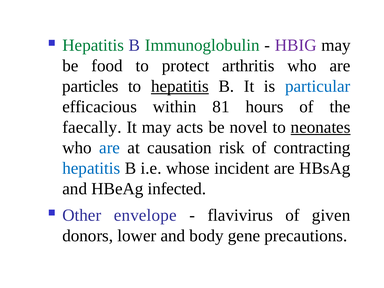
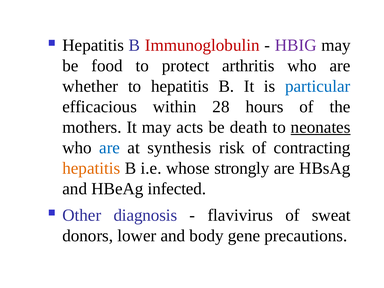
Hepatitis colour: green -> black (93, 45)
Immunoglobulin colour: green -> red (202, 45)
particles: particles -> whether (90, 86)
hepatitis underline: present -> none (180, 86)
81: 81 -> 28 (221, 107)
faecally: faecally -> mothers (92, 127)
novel: novel -> death (249, 127)
causation: causation -> synthesis (179, 148)
hepatitis colour: blue -> orange (91, 168)
incident: incident -> strongly (242, 168)
envelope: envelope -> diagnosis (145, 215)
given: given -> sweat (331, 215)
